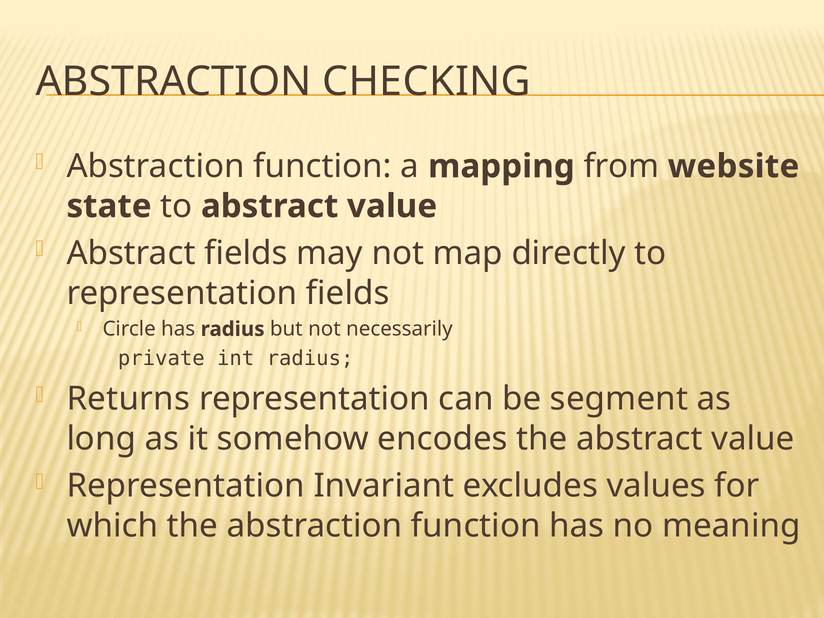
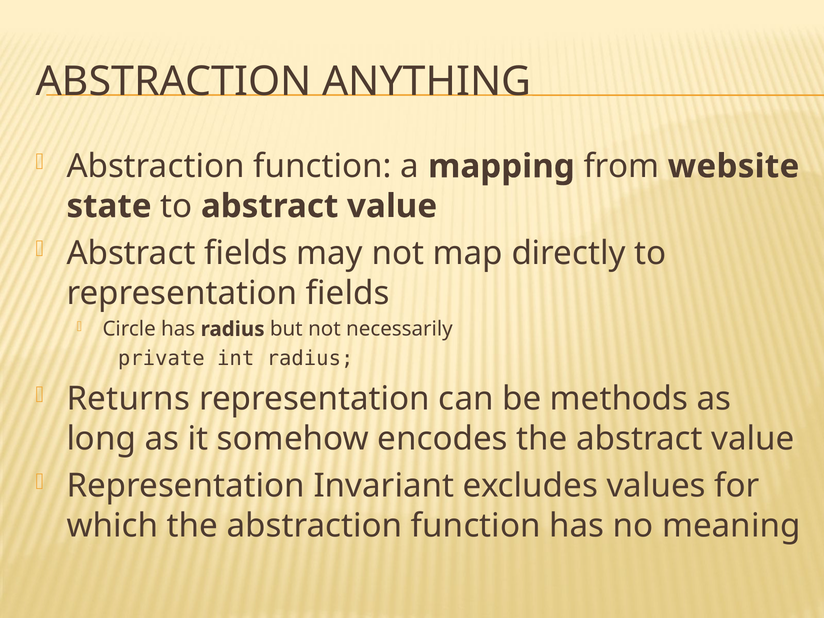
CHECKING: CHECKING -> ANYTHING (427, 82)
segment: segment -> methods (619, 399)
